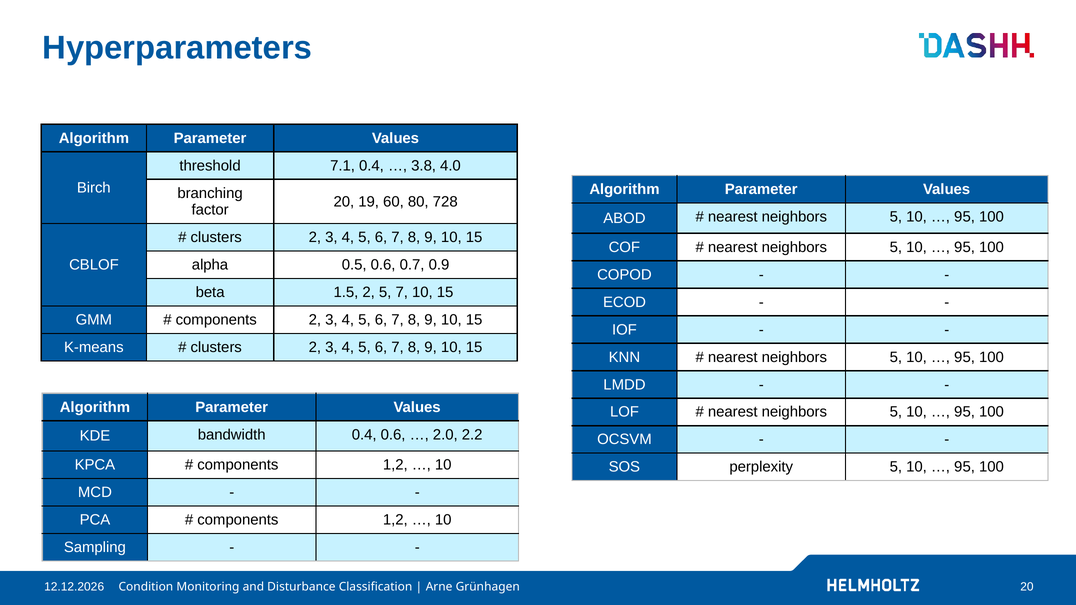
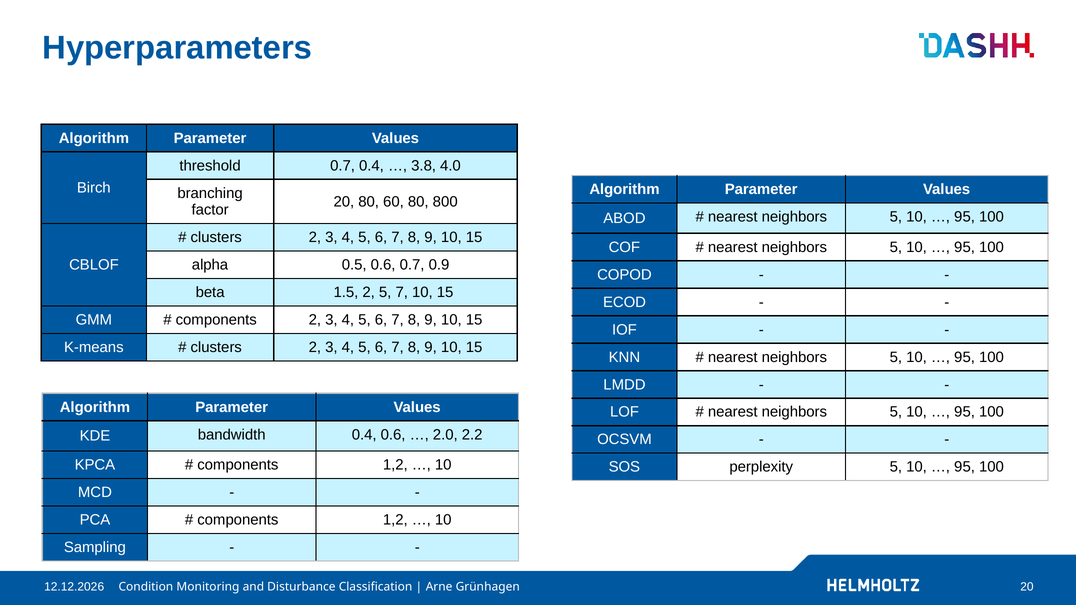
threshold 7.1: 7.1 -> 0.7 (343, 166)
20 19: 19 -> 80 (369, 202)
728: 728 -> 800 (445, 202)
